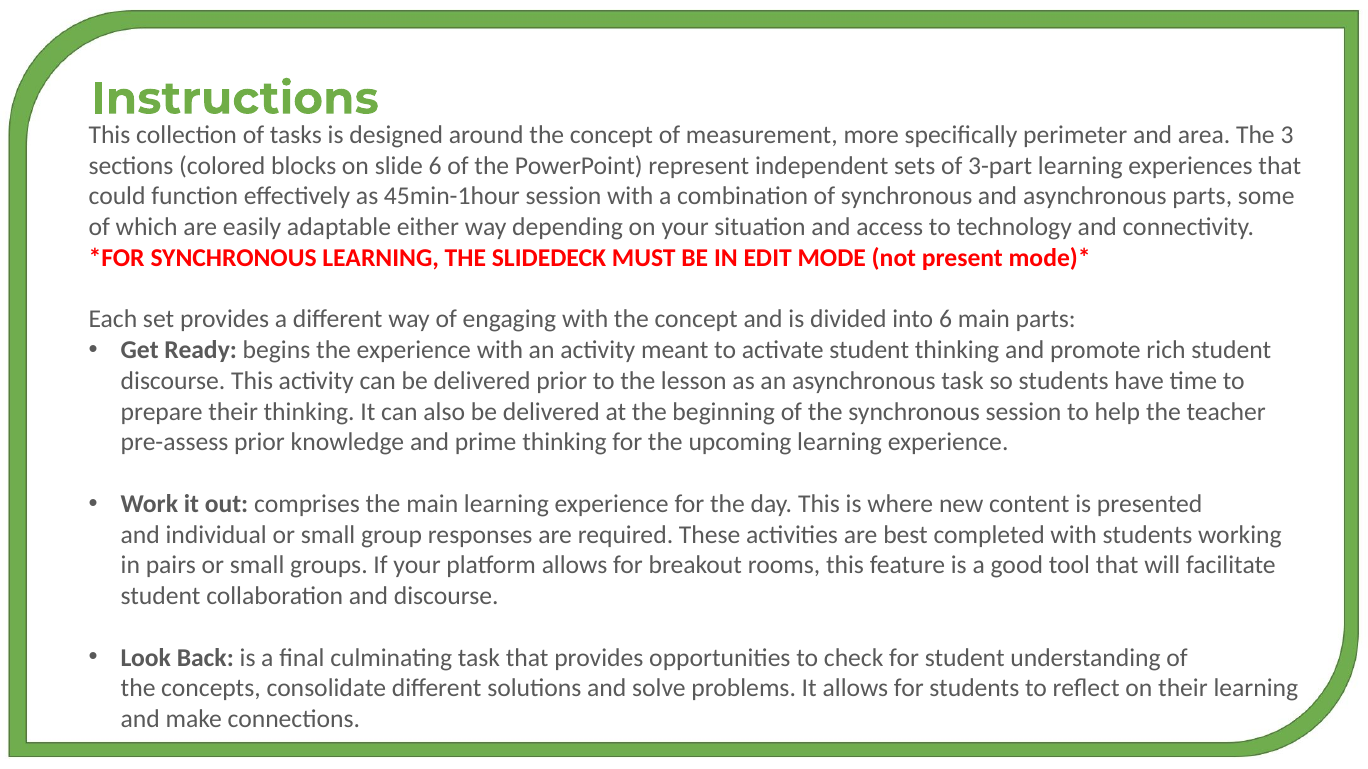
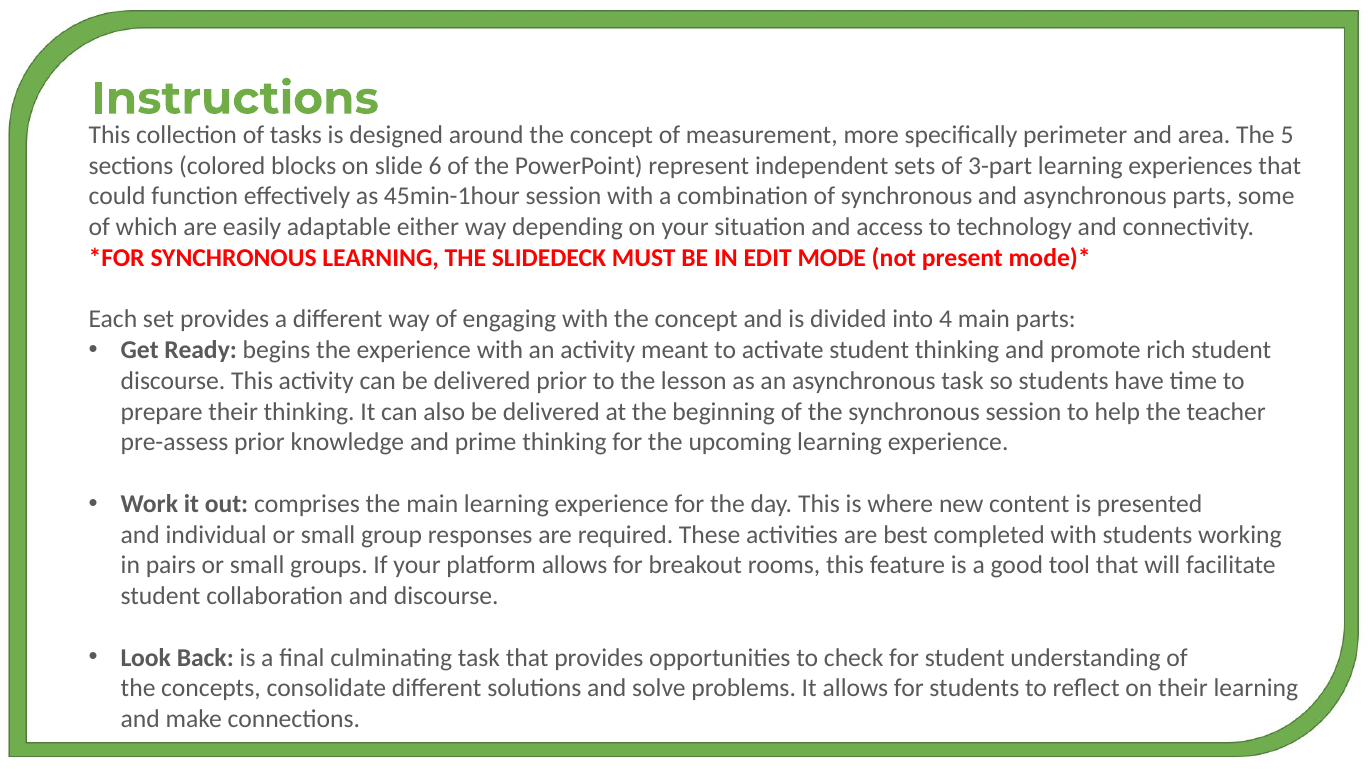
3: 3 -> 5 (1287, 135)
into 6: 6 -> 4 (946, 320)
